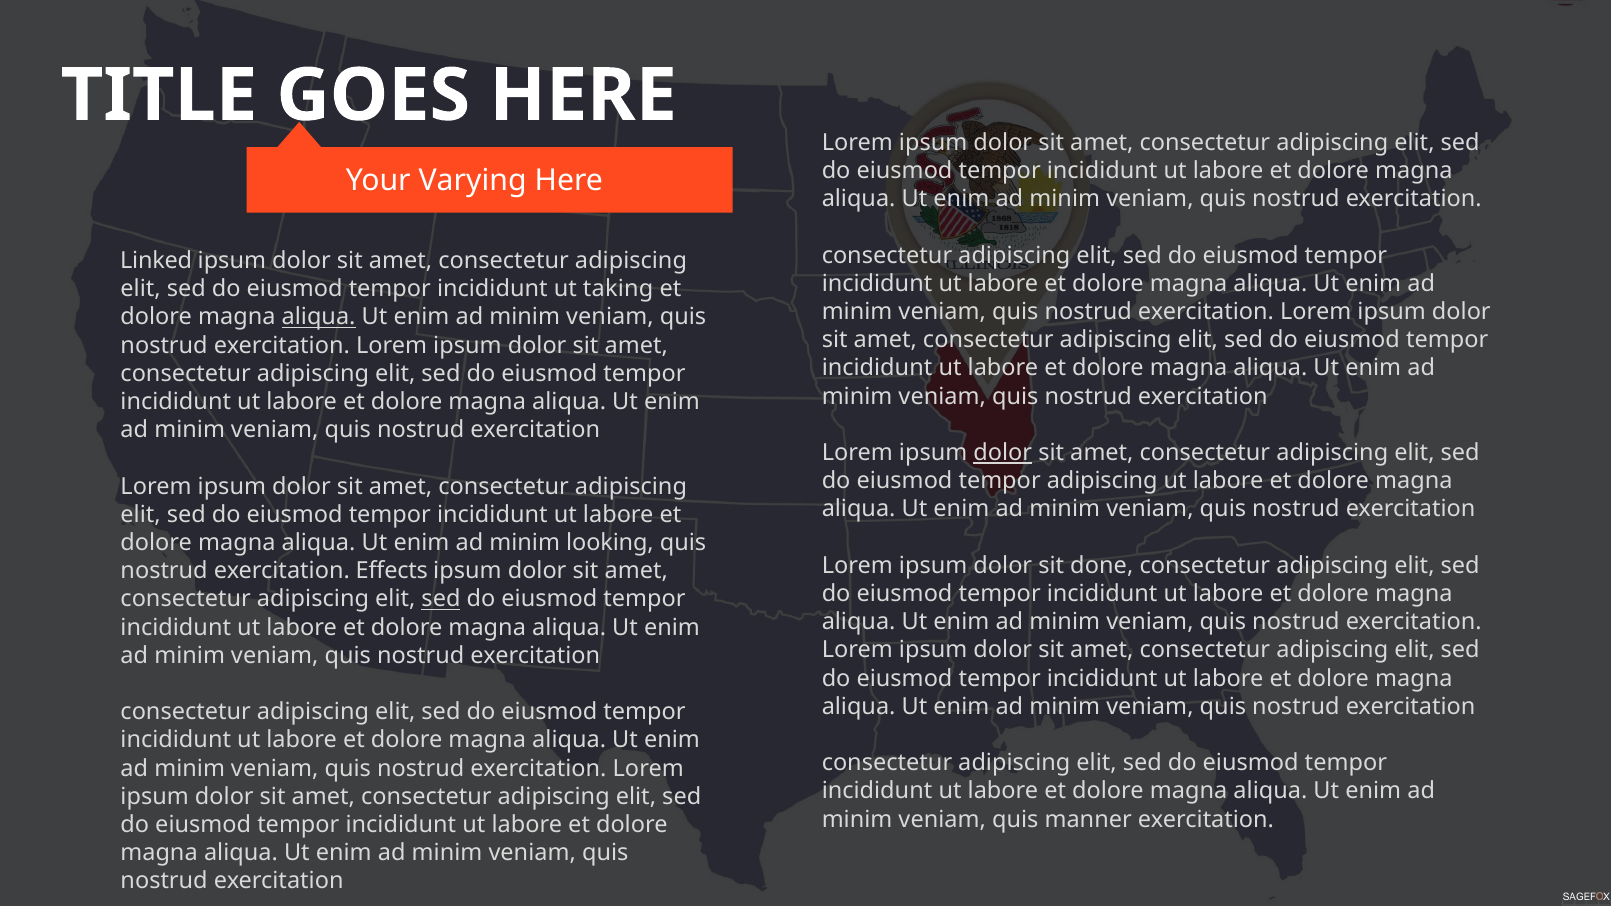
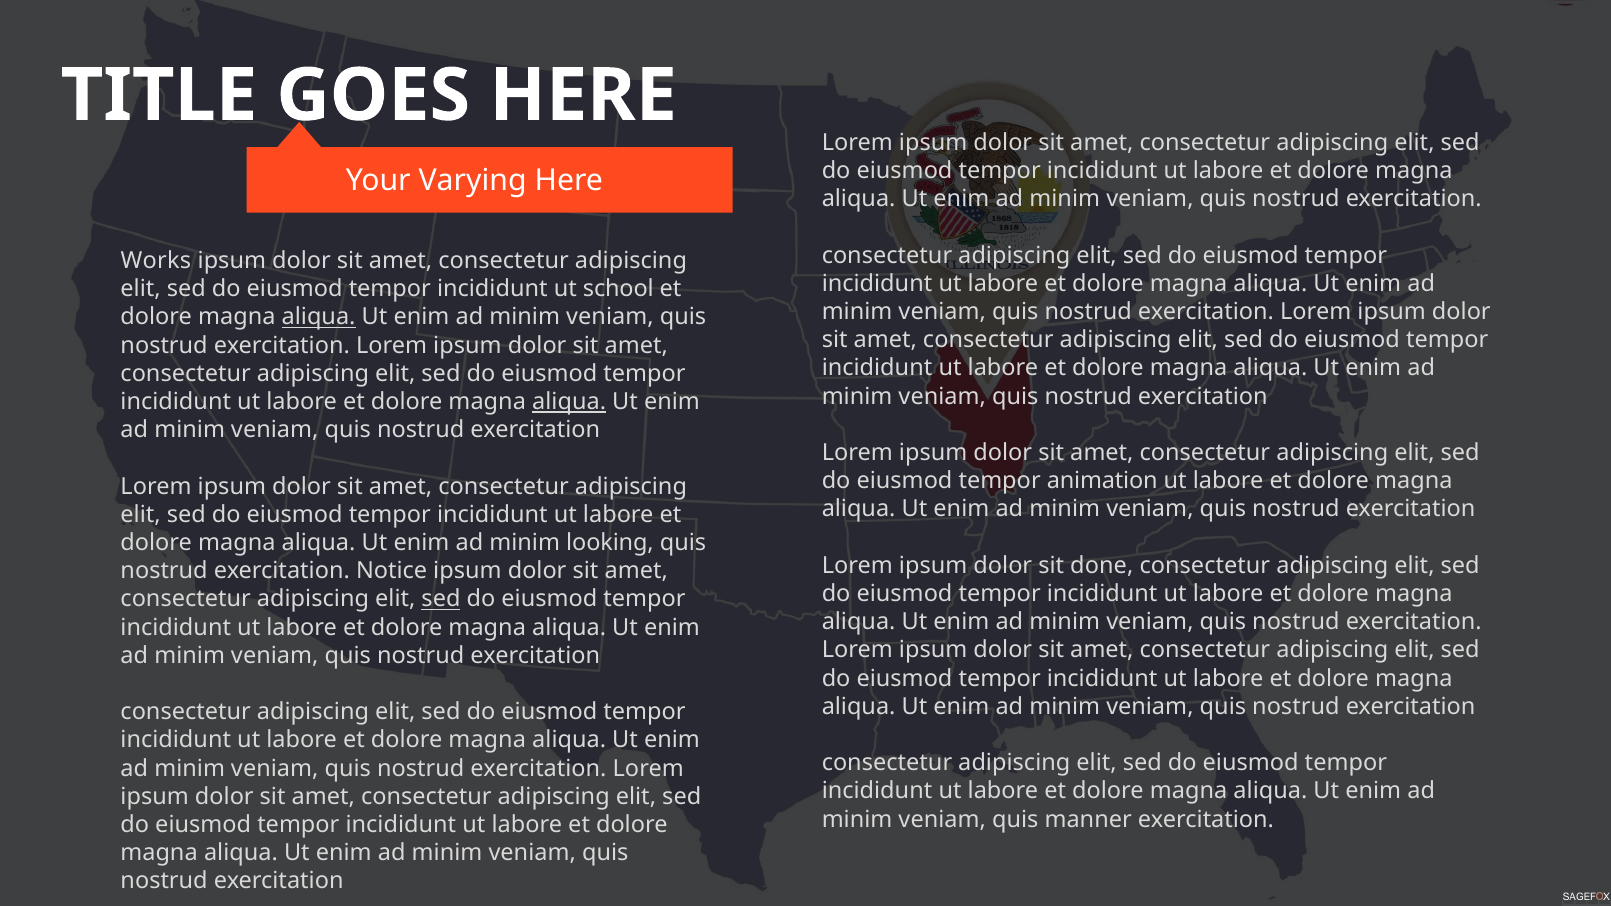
Linked: Linked -> Works (156, 261)
taking: taking -> school (618, 289)
aliqua underline: none -> present (569, 402)
dolor underline: present -> none (1003, 453)
tempor adipiscing: adipiscing -> animation (1102, 481)
Effects: Effects -> Notice (392, 571)
